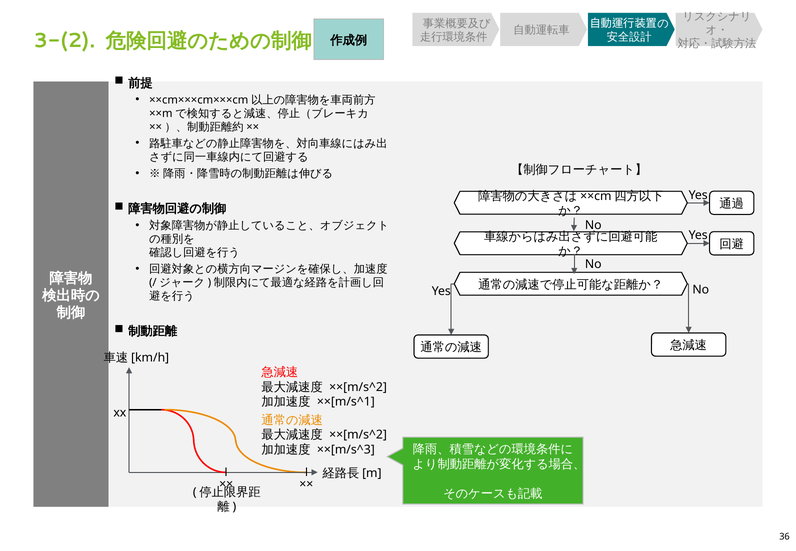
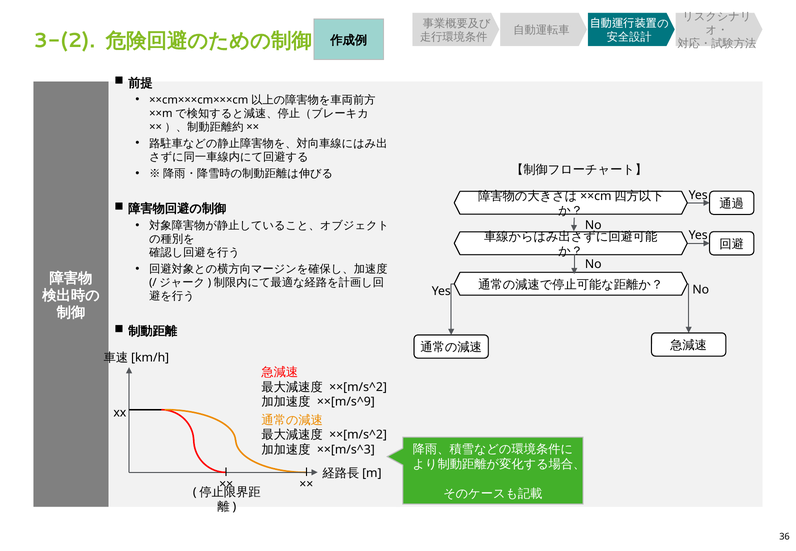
××[m/s^1: ××[m/s^1 -> ××[m/s^9 (346, 402)
